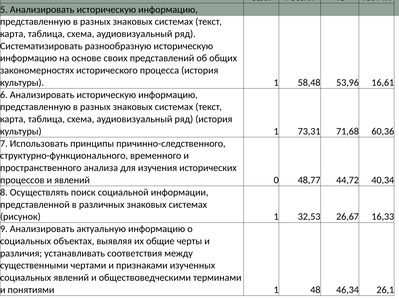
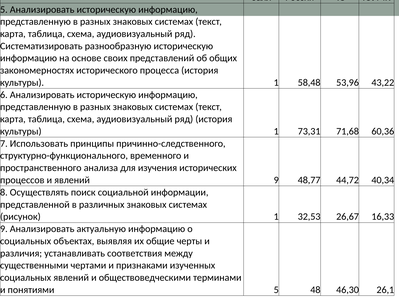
16,61: 16,61 -> 43,22 (383, 83)
явлений 0: 0 -> 9 (276, 180)
понятиями 1: 1 -> 5 (276, 290)
46,34: 46,34 -> 46,30 (348, 290)
